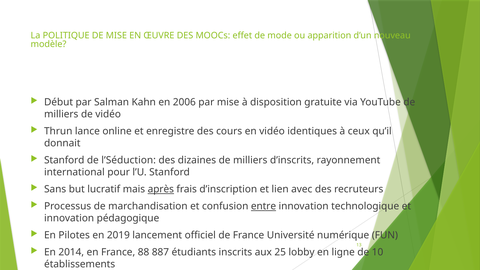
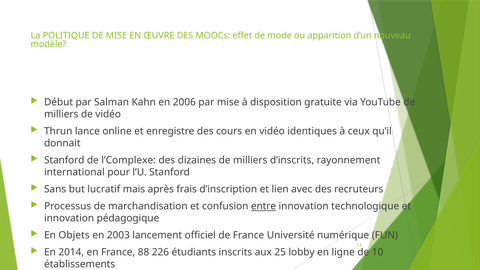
l’Séduction: l’Séduction -> l’Complexe (129, 160)
après underline: present -> none (161, 189)
Pilotes: Pilotes -> Objets (74, 235)
2019: 2019 -> 2003 (118, 235)
887: 887 -> 226 (160, 252)
